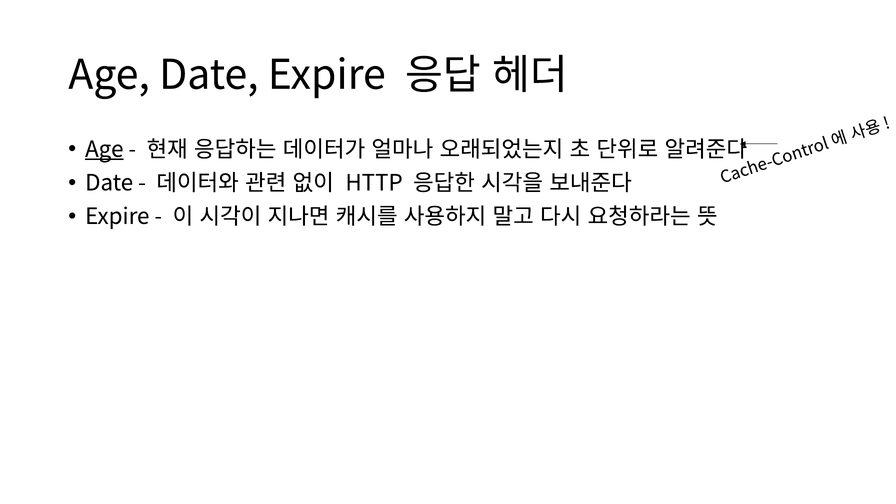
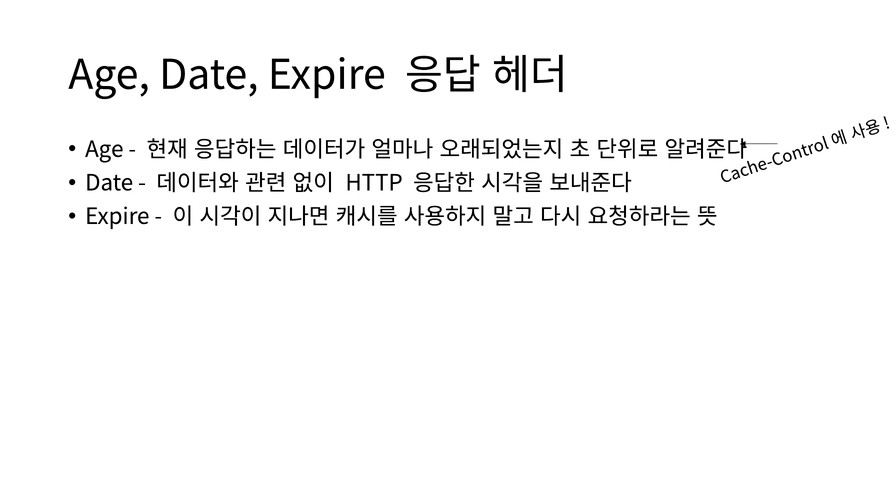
Age underline: present -> none (104, 149)
